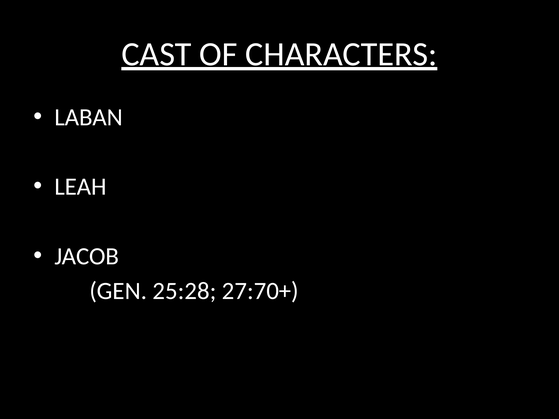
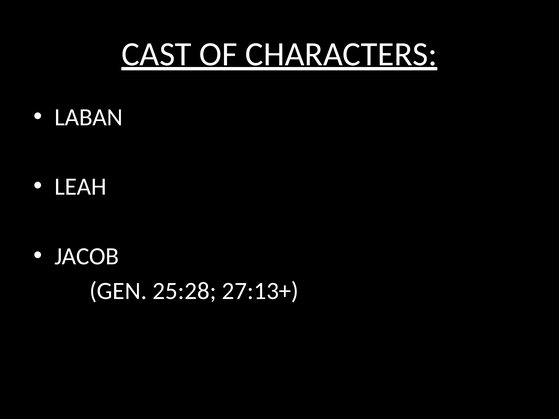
27:70+: 27:70+ -> 27:13+ (260, 291)
